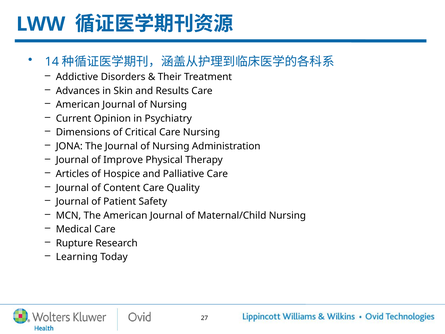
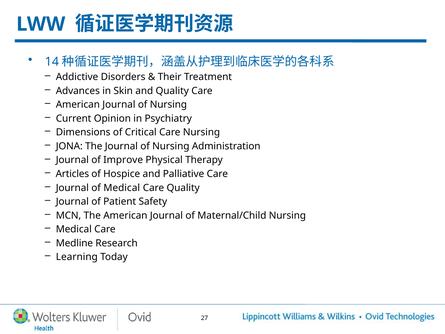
and Results: Results -> Quality (172, 91)
of Content: Content -> Medical (122, 188)
Rupture: Rupture -> Medline (74, 243)
